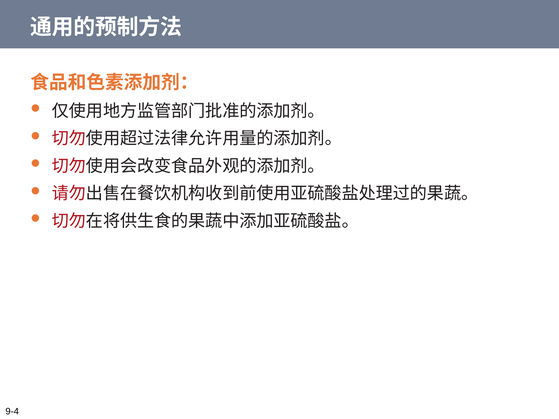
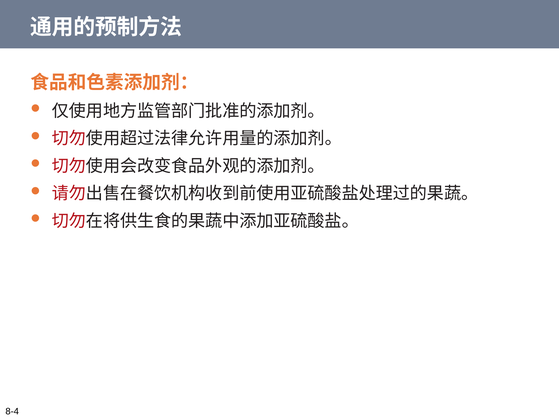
9-4: 9-4 -> 8-4 (12, 412)
